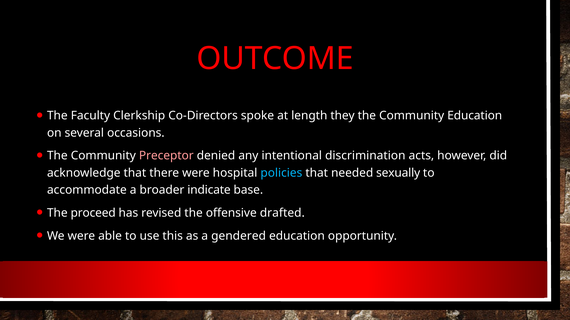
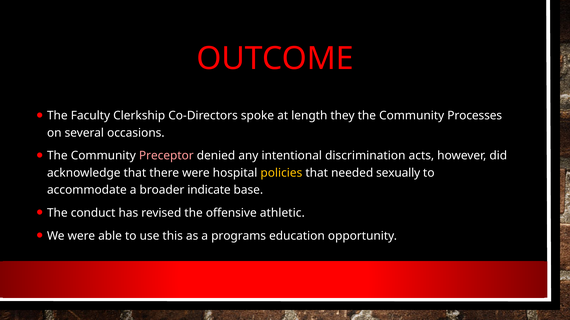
Community Education: Education -> Processes (475, 116)
policies colour: light blue -> yellow (281, 173)
proceed: proceed -> conduct (93, 213)
drafted: drafted -> athletic (282, 213)
gendered: gendered -> programs (239, 236)
